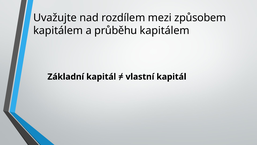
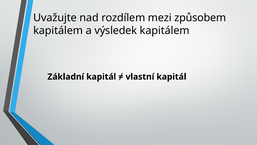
průběhu: průběhu -> výsledek (116, 30)
